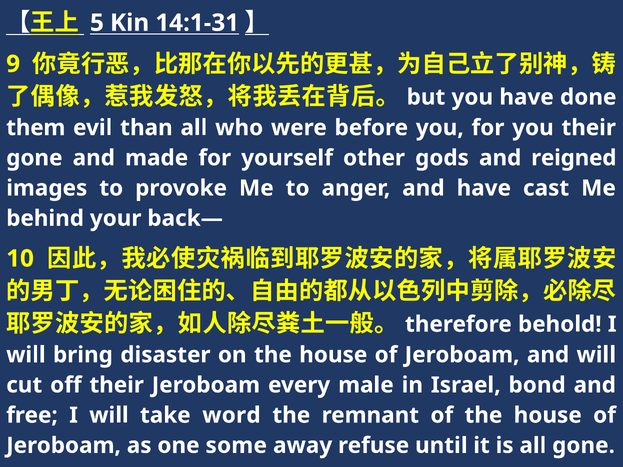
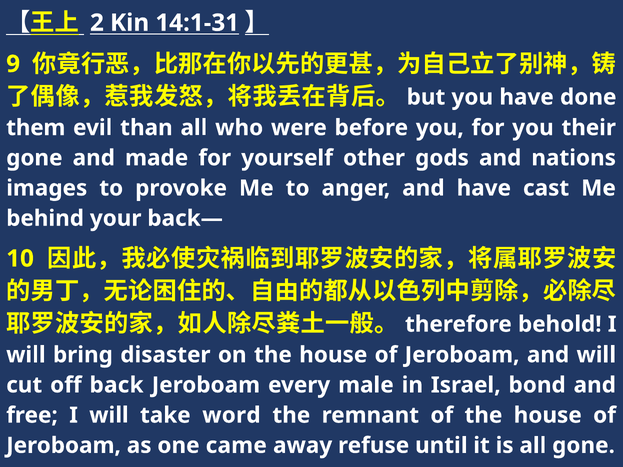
5: 5 -> 2 (97, 23)
reigned: reigned -> nations (574, 158)
off their: their -> back (117, 385)
some: some -> came (236, 446)
